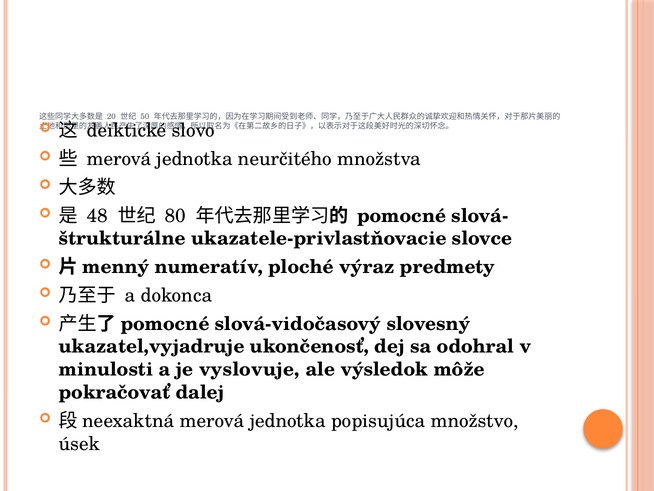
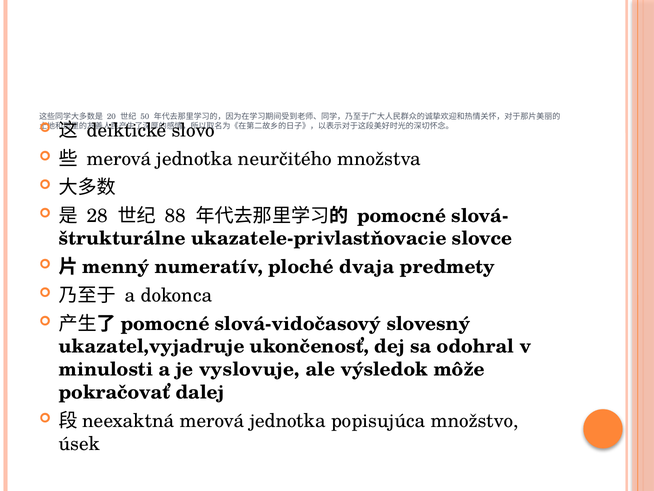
48: 48 -> 28 (97, 215)
80: 80 -> 88 (175, 215)
výraz: výraz -> dvaja (367, 267)
